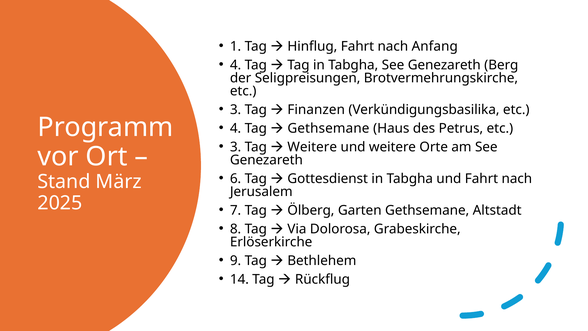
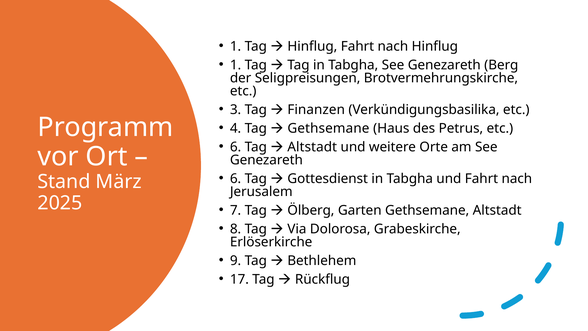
nach Anfang: Anfang -> Hinflug (435, 46)
4: 4 -> 1 (236, 65)
3: 3 -> 6 (236, 147)
Weitere: Weitere -> Altstadt (312, 147)
14: 14 -> 17 (239, 279)
